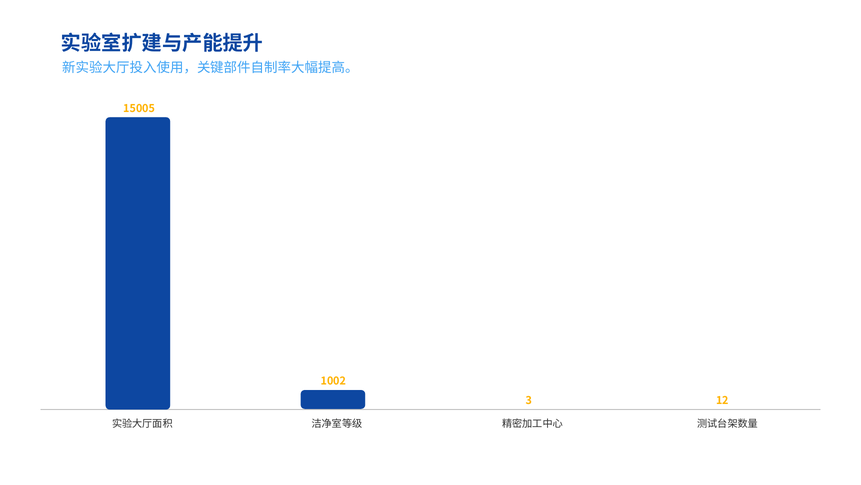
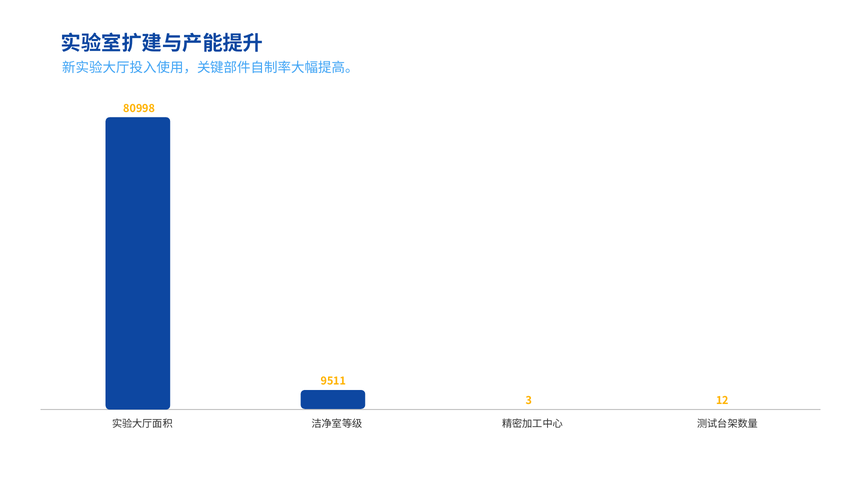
15005: 15005 -> 80998 (139, 108)
1002: 1002 -> 9511 (333, 381)
